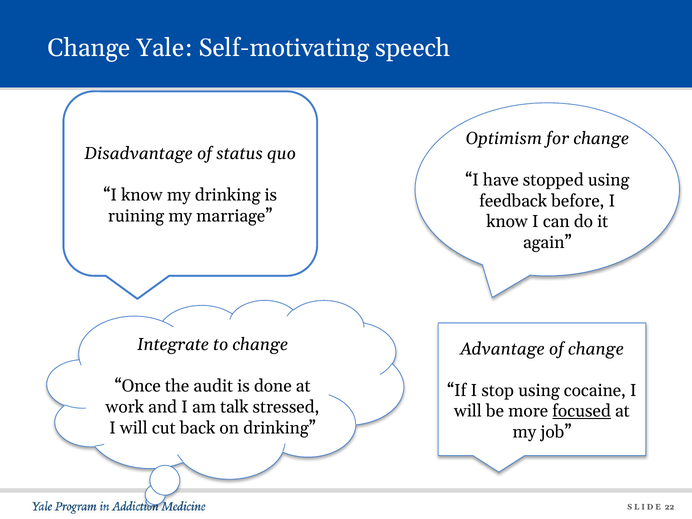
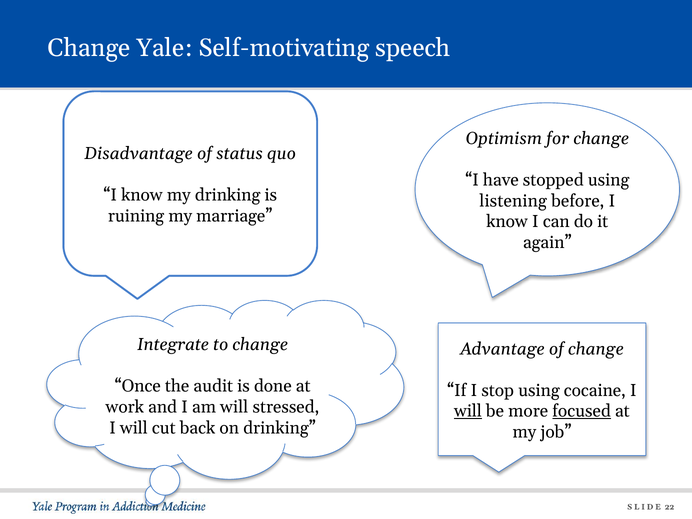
feedback: feedback -> listening (513, 201)
am talk: talk -> will (234, 407)
will underline: none -> present (468, 411)
